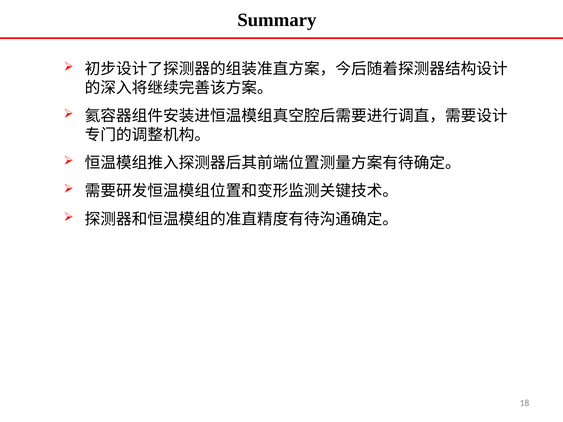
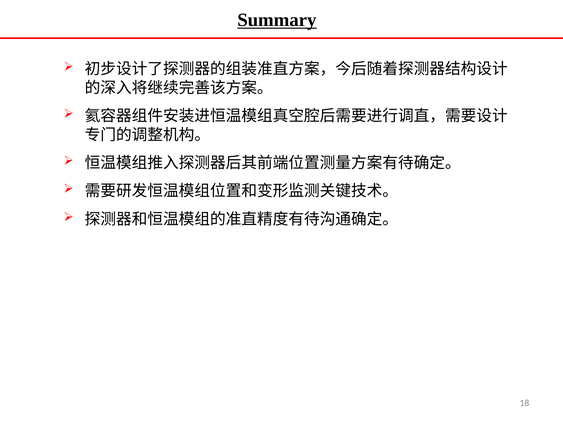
Summary underline: none -> present (277, 20)
